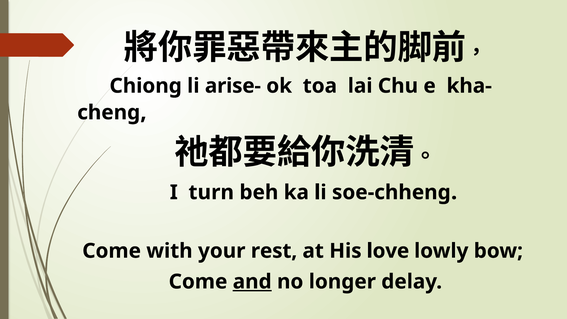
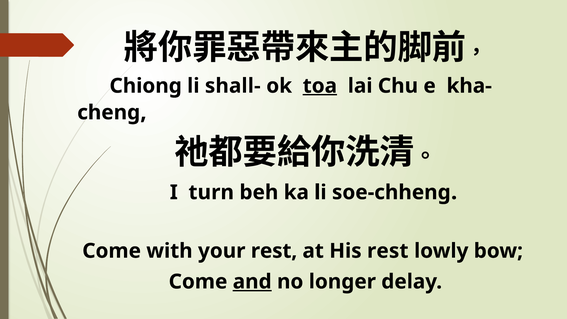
arise-: arise- -> shall- (233, 86)
toa underline: none -> present (320, 86)
His love: love -> rest (388, 251)
